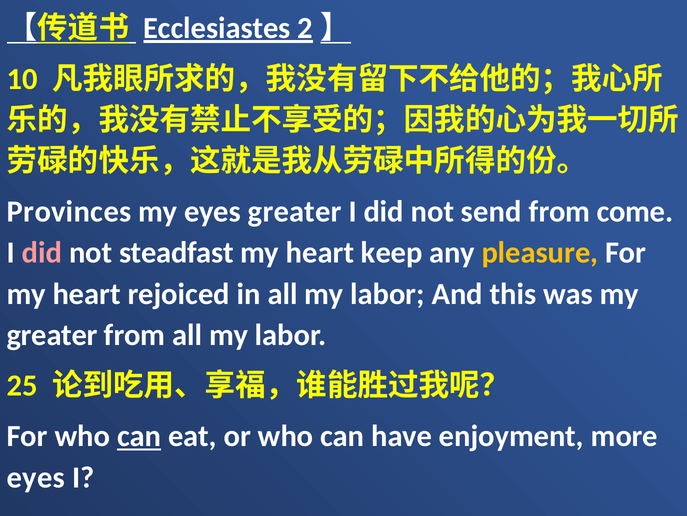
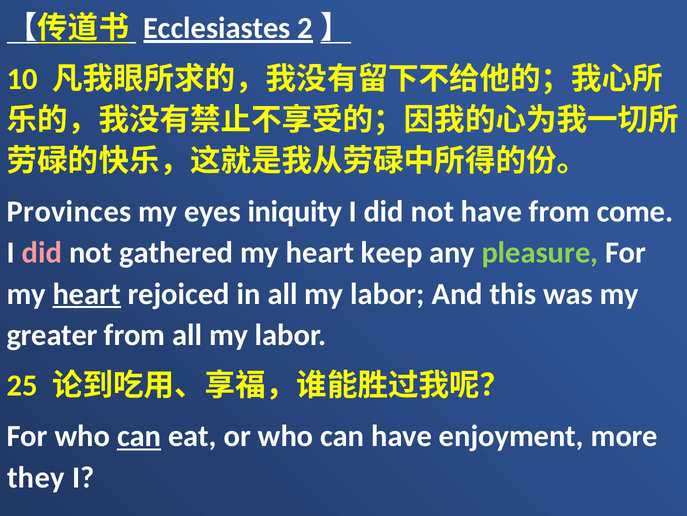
eyes greater: greater -> iniquity (295, 211)
not send: send -> have (491, 211)
steadfast: steadfast -> gathered (176, 253)
pleasure colour: yellow -> light green (540, 253)
heart underline: none -> present (87, 294)
eyes: eyes -> they (36, 477)
